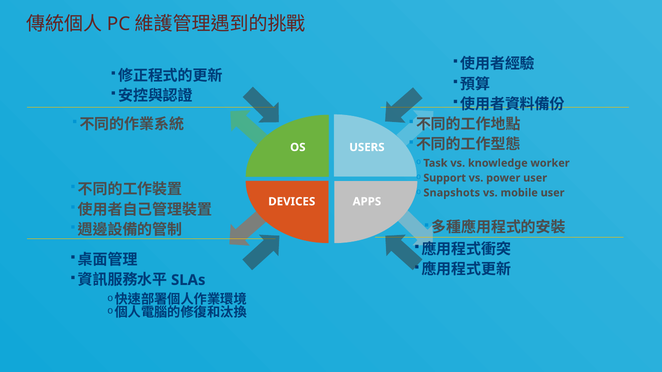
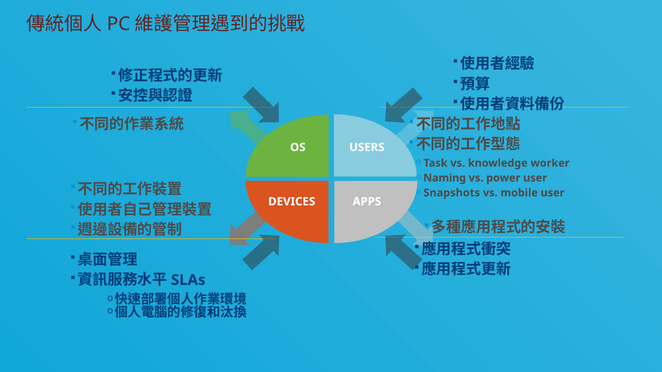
Support: Support -> Naming (445, 178)
